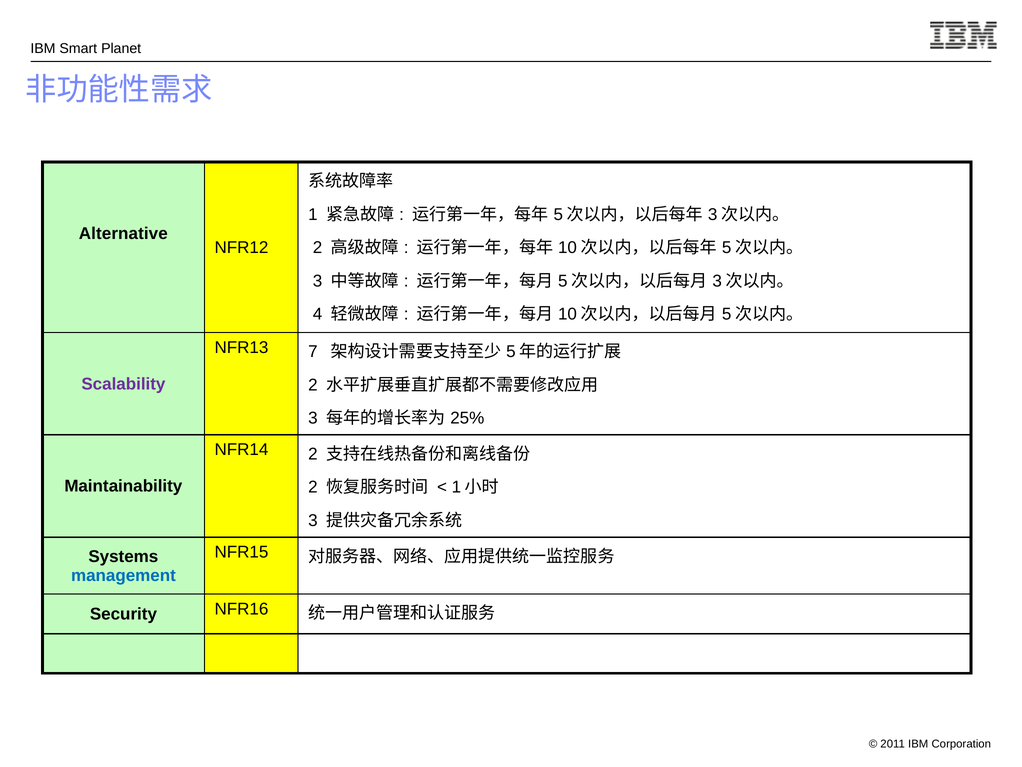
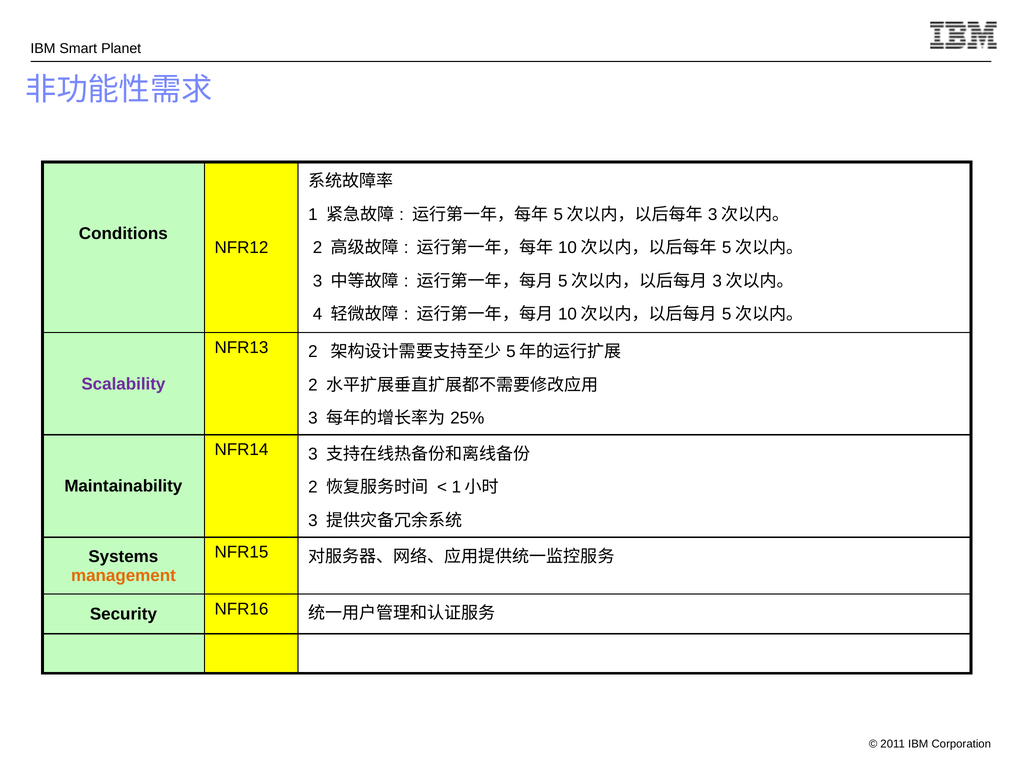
Alternative: Alternative -> Conditions (123, 234)
NFR13 7: 7 -> 2 (313, 352)
NFR14 2: 2 -> 3 (313, 454)
management colour: blue -> orange (123, 575)
